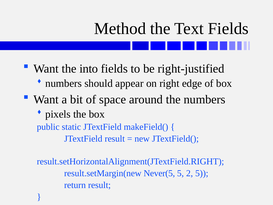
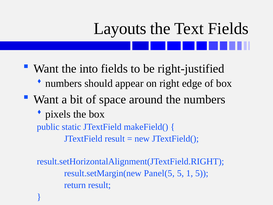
Method: Method -> Layouts (120, 29)
Never(5: Never(5 -> Panel(5 (159, 173)
2: 2 -> 1 (190, 173)
